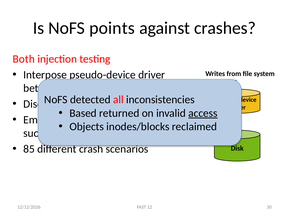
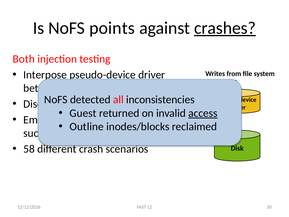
crashes underline: none -> present (225, 28)
Based: Based -> Guest (83, 113)
Objects: Objects -> Outline (87, 126)
85: 85 -> 58 (29, 149)
